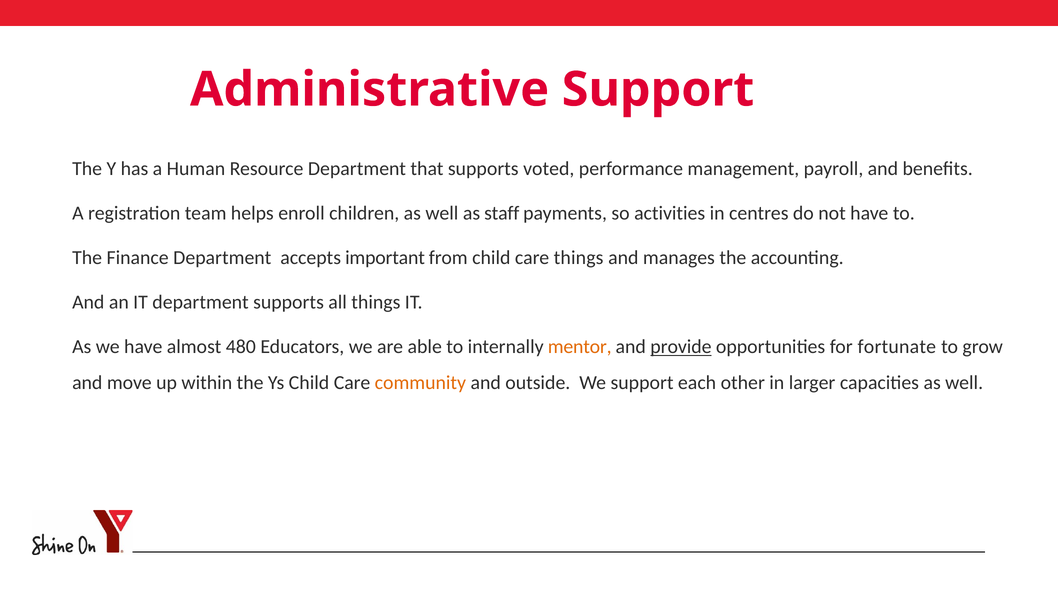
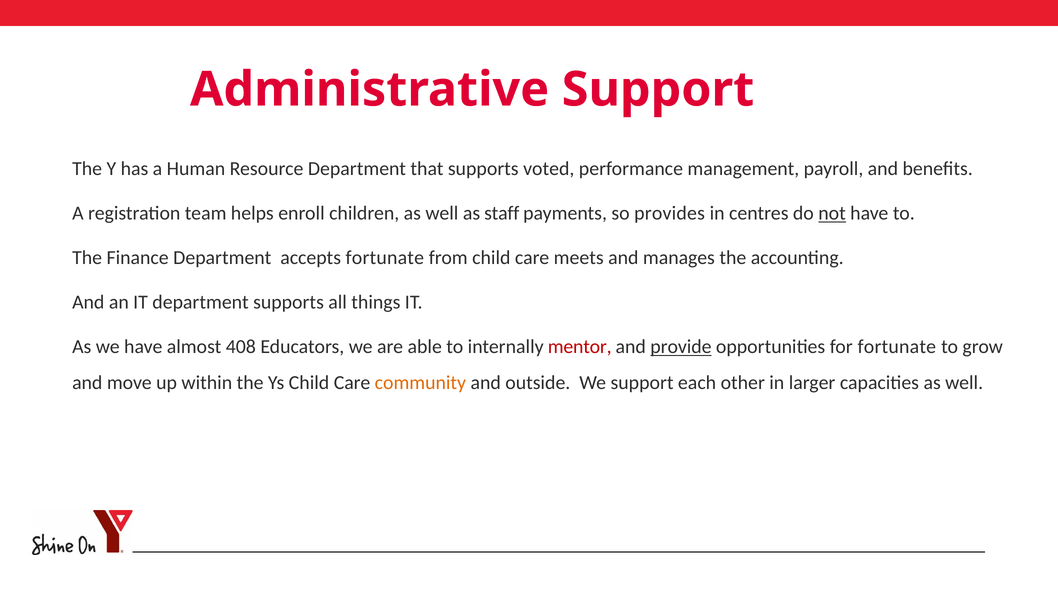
activities: activities -> provides (670, 213)
not underline: none -> present (832, 213)
accepts important: important -> fortunate (385, 258)
care things: things -> meets (579, 258)
480: 480 -> 408 (241, 347)
mentor colour: orange -> red (580, 347)
